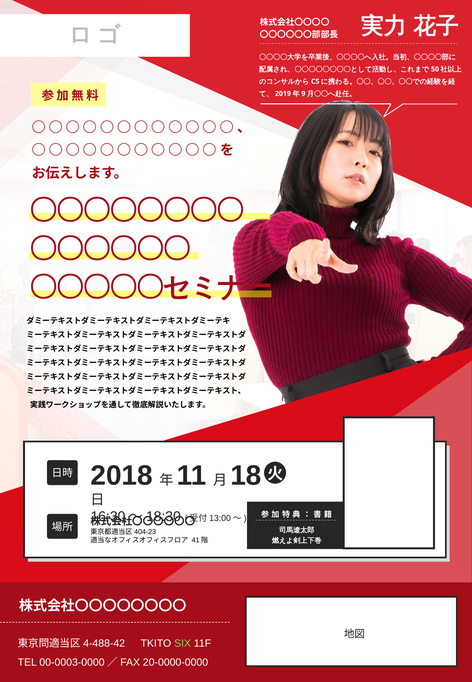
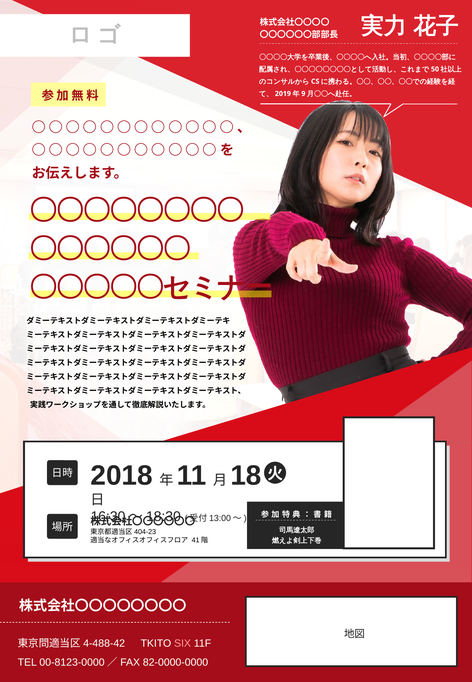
SIX colour: light green -> pink (183, 643)
00-0003-0000: 00-0003-0000 -> 00-8123-0000 (72, 662)
20-0000-0000: 20-0000-0000 -> 82-0000-0000 (175, 662)
